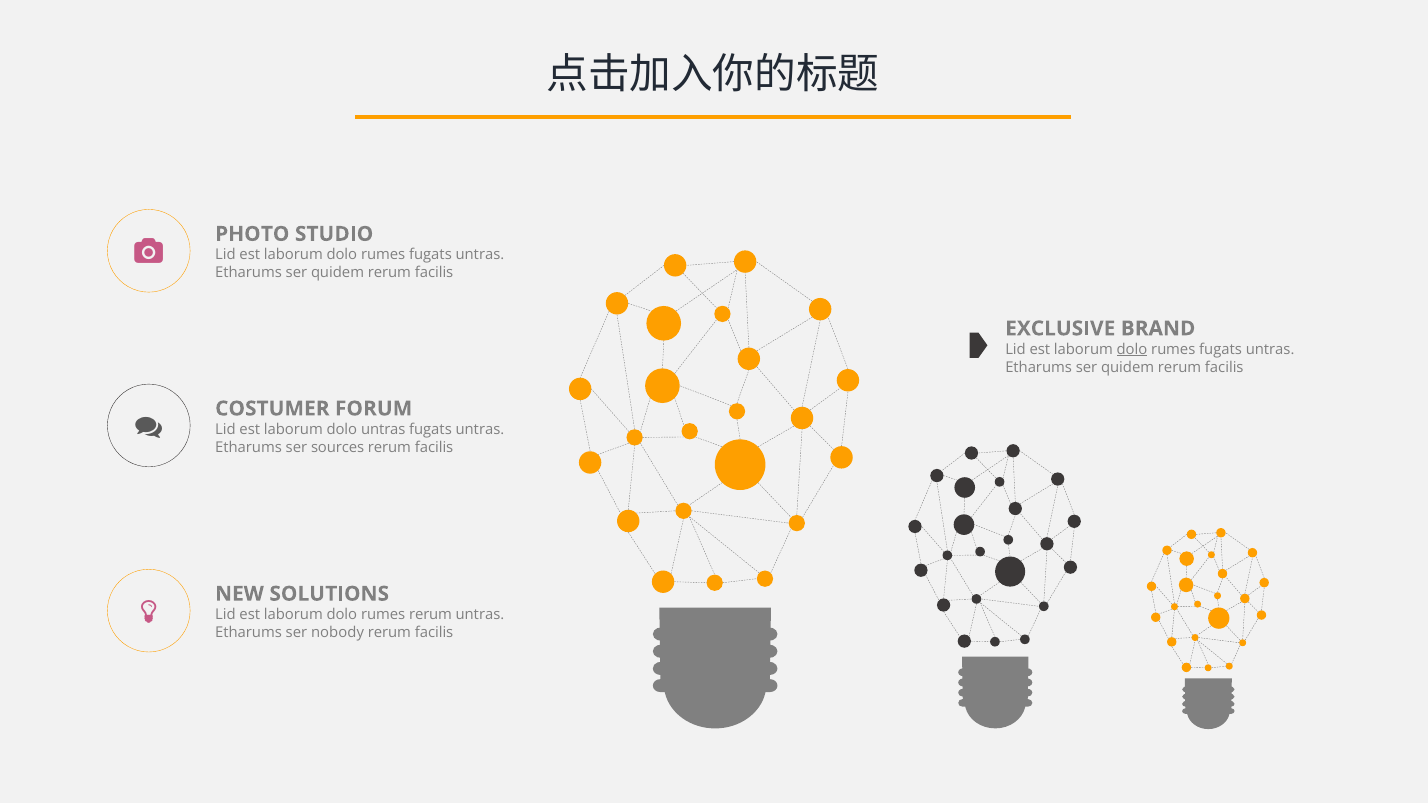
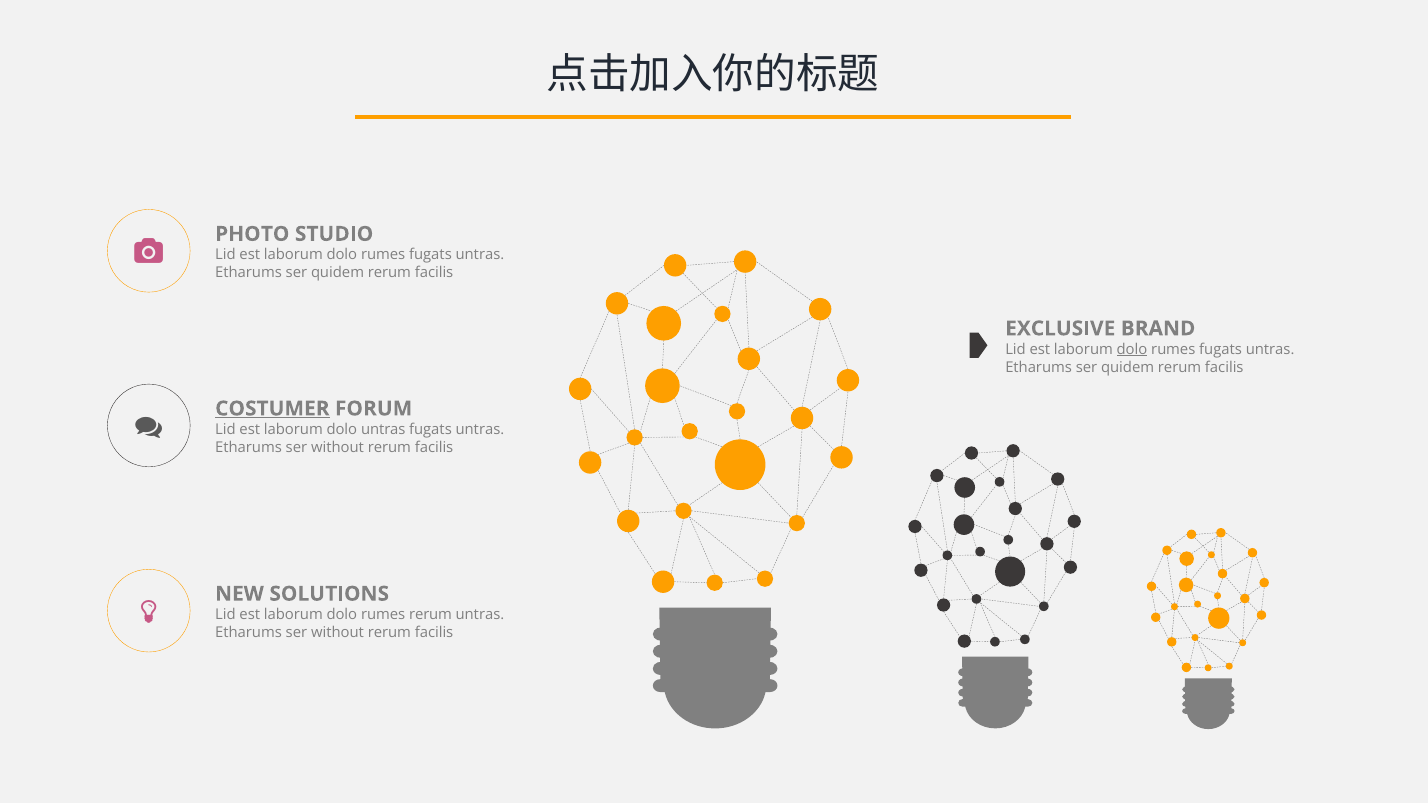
COSTUMER underline: none -> present (272, 409)
sources: sources -> without (338, 448)
nobody: nobody -> without (338, 633)
